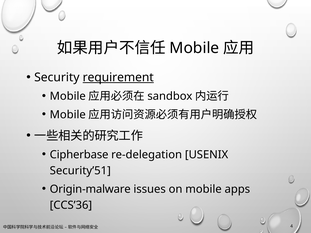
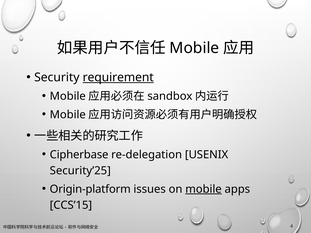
Security’51: Security’51 -> Security’25 (80, 171)
Origin-malware: Origin-malware -> Origin-platform (90, 189)
mobile underline: none -> present (204, 189)
CCS’36: CCS’36 -> CCS’15 (71, 206)
